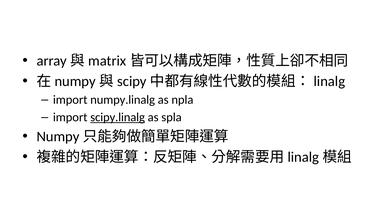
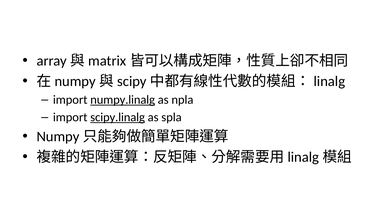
numpy.linalg underline: none -> present (123, 100)
